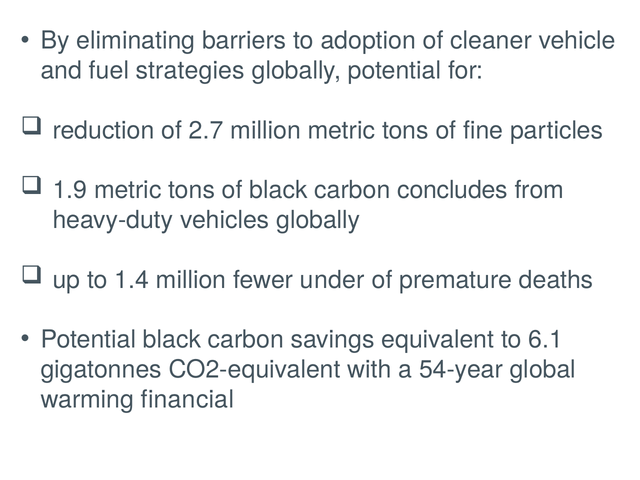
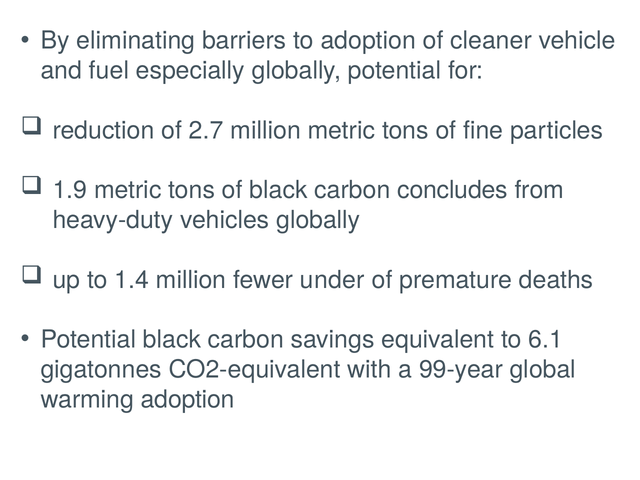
strategies: strategies -> especially (190, 71)
54-year: 54-year -> 99-year (461, 369)
warming financial: financial -> adoption (188, 399)
